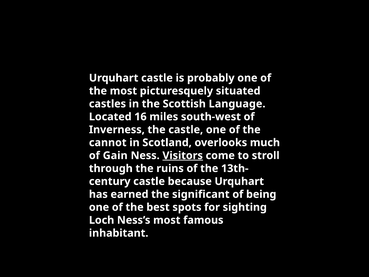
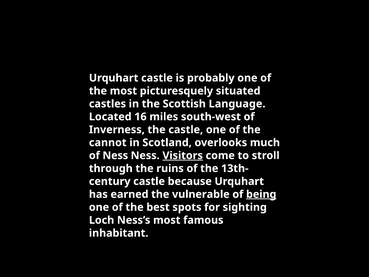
of Gain: Gain -> Ness (115, 155)
significant: significant -> vulnerable (201, 194)
being underline: none -> present (261, 194)
